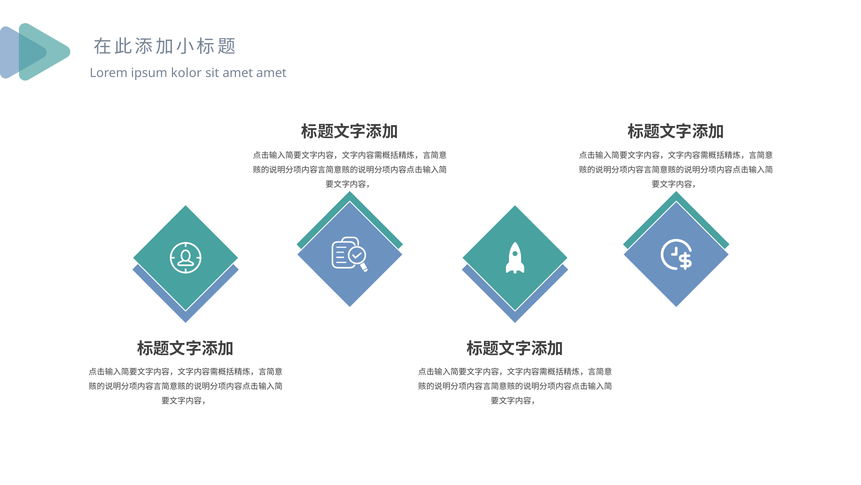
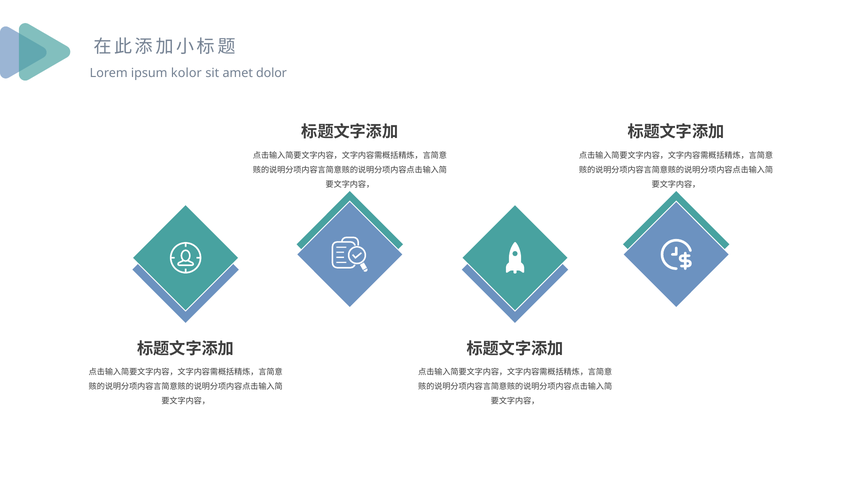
amet amet: amet -> dolor (271, 73)
